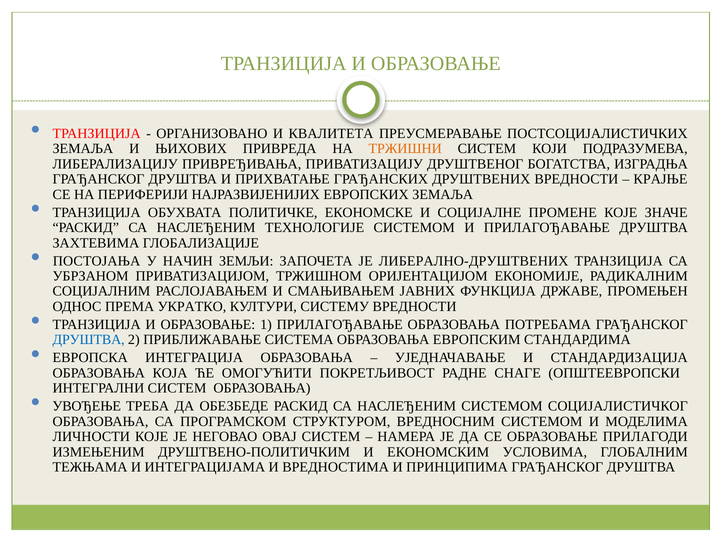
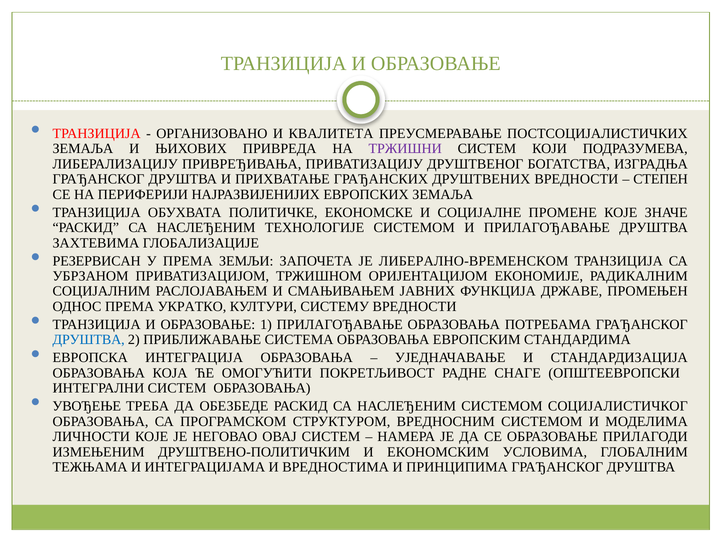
ТРЖИШНИ colour: orange -> purple (405, 149)
КРАЈЊЕ: КРАЈЊЕ -> СТЕПЕН (661, 179)
ПОСТОЈАЊА: ПОСТОЈАЊА -> РЕЗЕРВИСАН (97, 261)
У НАЧИН: НАЧИН -> ПРЕМА (188, 261)
ЛИБЕРАЛНО-ДРУШТВЕНИХ: ЛИБЕРАЛНО-ДРУШТВЕНИХ -> ЛИБЕРАЛНО-ВРЕМЕНСКОМ (474, 261)
